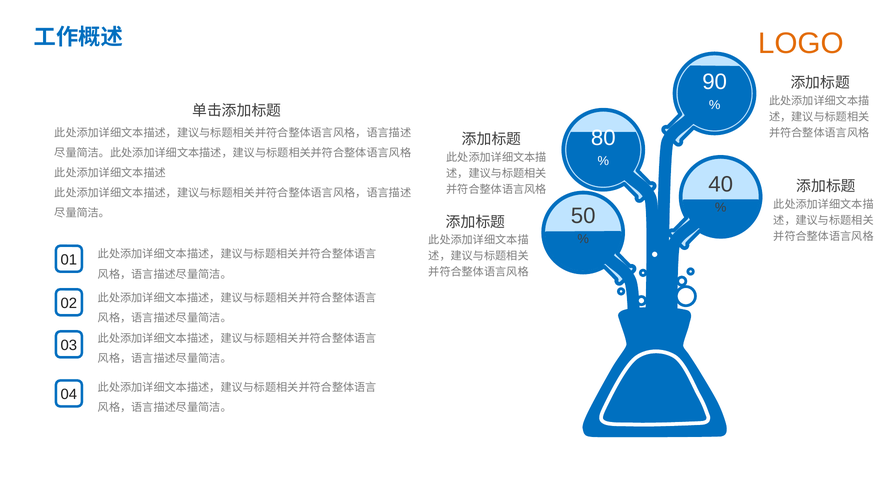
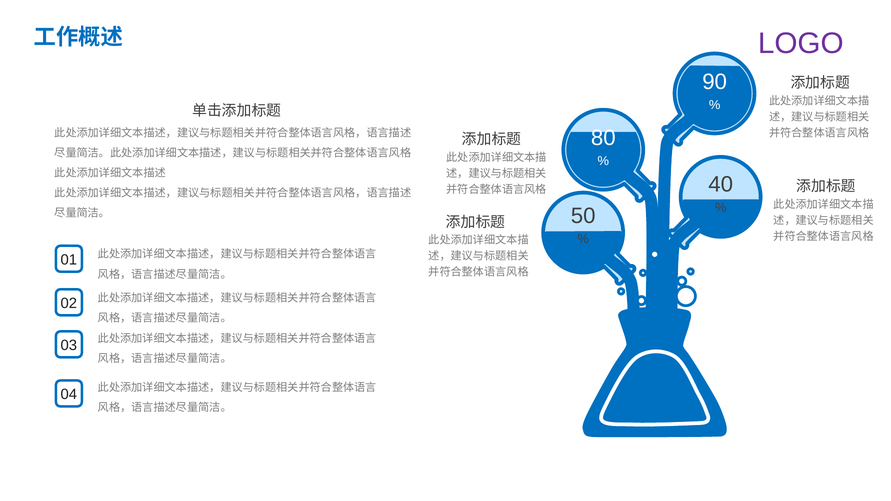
LOGO colour: orange -> purple (801, 43)
